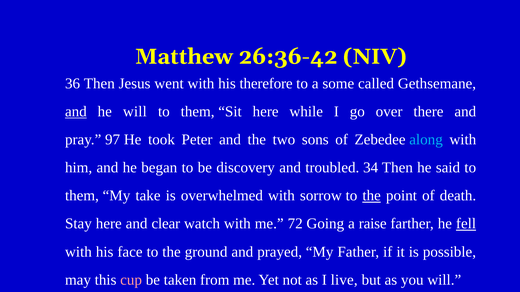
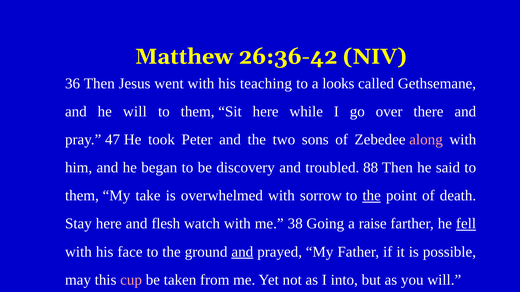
therefore: therefore -> teaching (266, 84)
some: some -> looks (338, 84)
and underline: present -> none (76, 112)
97: 97 -> 47 (113, 140)
along colour: light blue -> pink (426, 140)
34: 34 -> 88 (371, 168)
clear: clear -> flesh (166, 224)
72: 72 -> 38 (295, 224)
and underline: none -> present (242, 252)
live: live -> into (344, 280)
